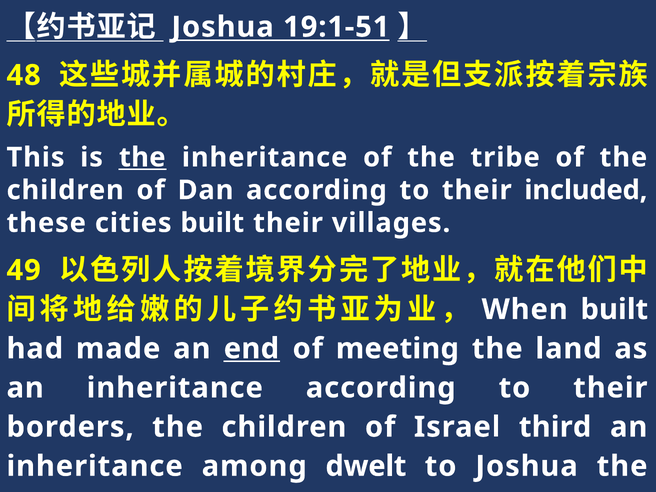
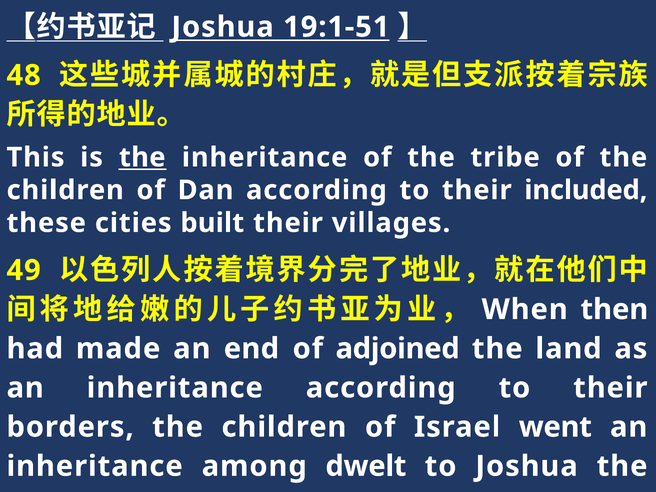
built: built -> then (614, 309)
end underline: present -> none (251, 349)
meeting: meeting -> adjoined (398, 349)
third: third -> went (555, 427)
